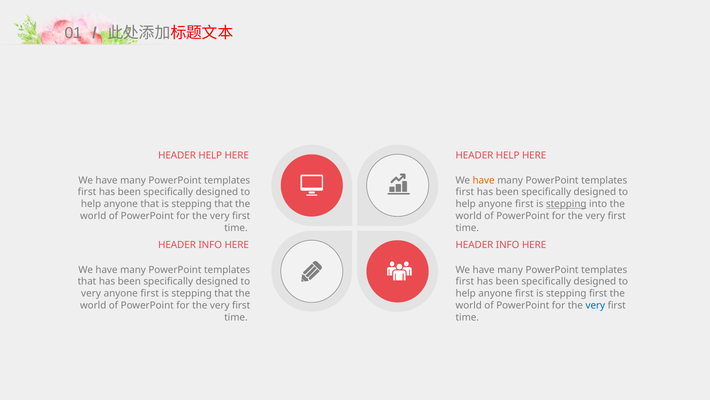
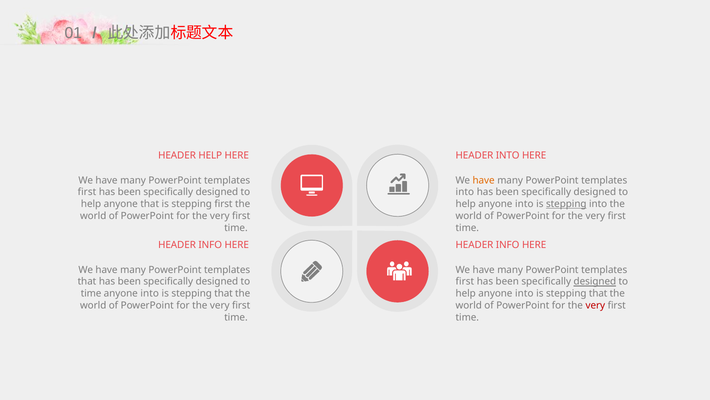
HELP: HELP -> INTO (508, 155)
first: first -> into (465, 192)
that is stepping that: that -> first (223, 204)
first: first -> into (524, 204)
designed underline: none -> present (595, 281)
very: very -> time (91, 293)
first: first -> into (150, 293)
first: first -> into (524, 293)
first: first -> that (598, 293)
very colour: blue -> red (595, 305)
